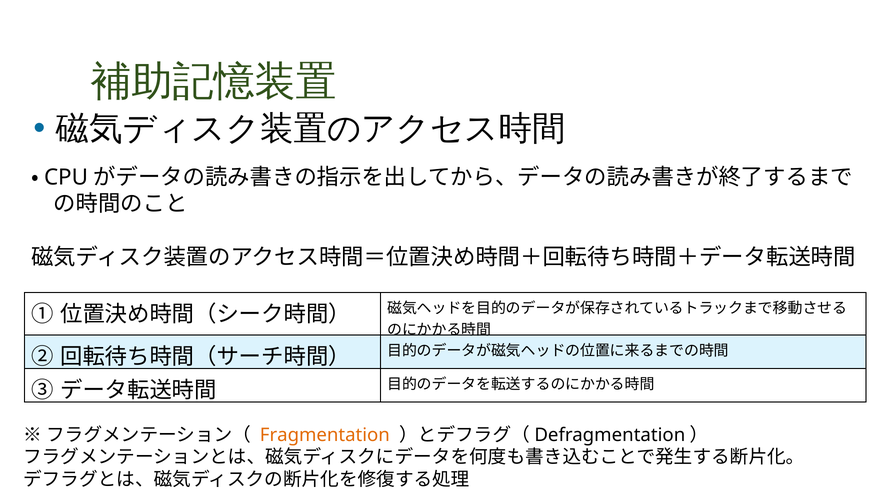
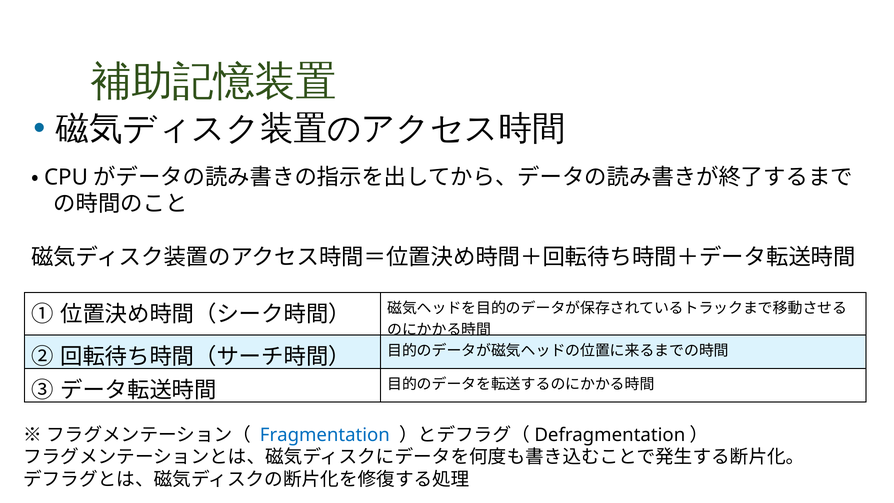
Fragmentation colour: orange -> blue (325, 435)
